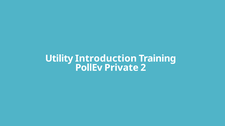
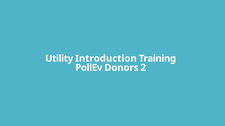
Private: Private -> Donors (121, 68)
